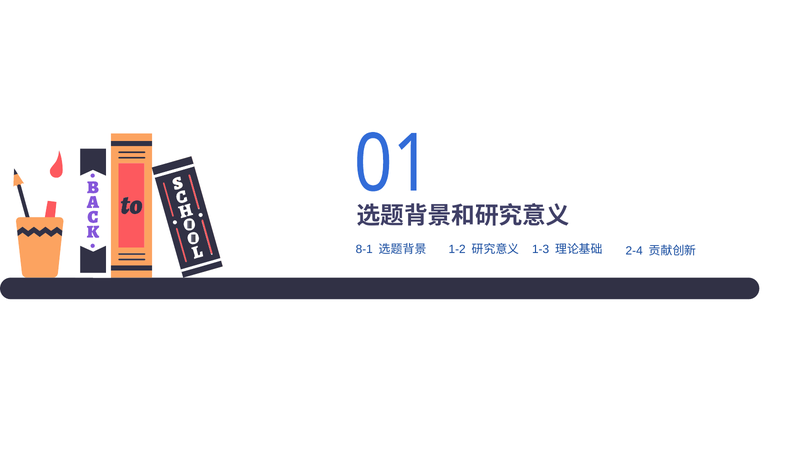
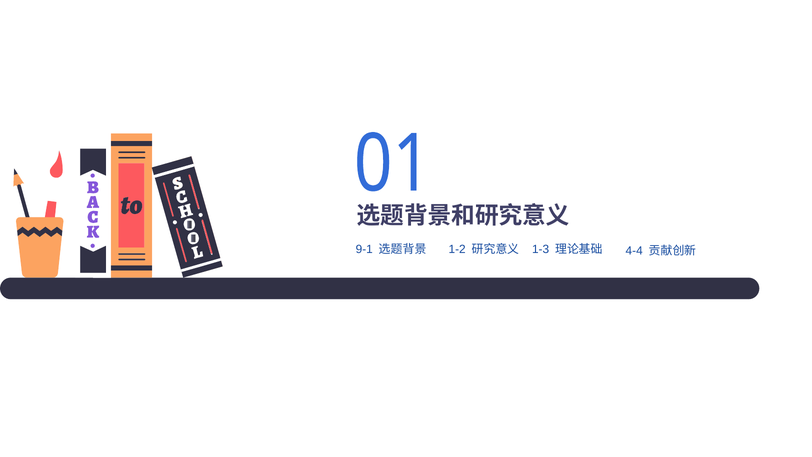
8-1: 8-1 -> 9-1 (364, 249)
2-4: 2-4 -> 4-4 (634, 251)
